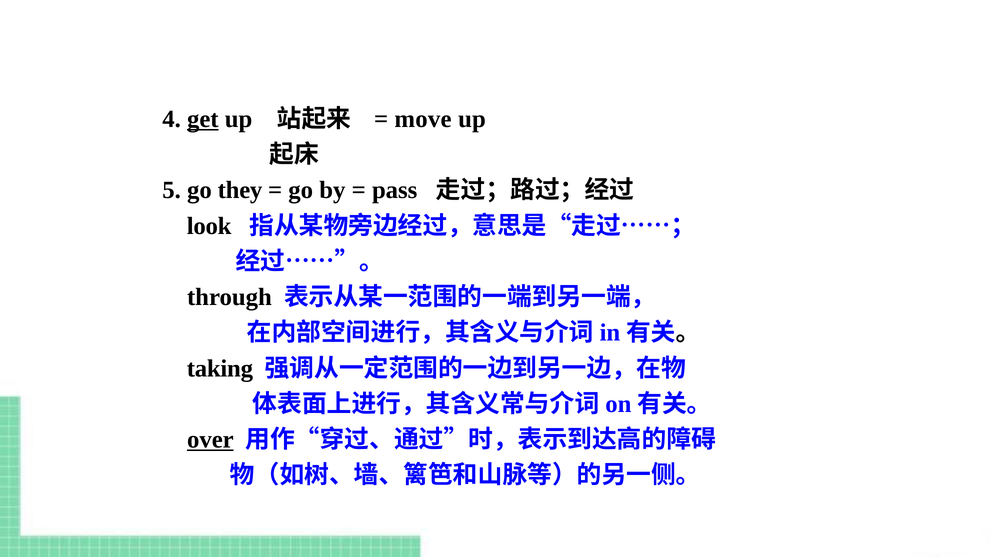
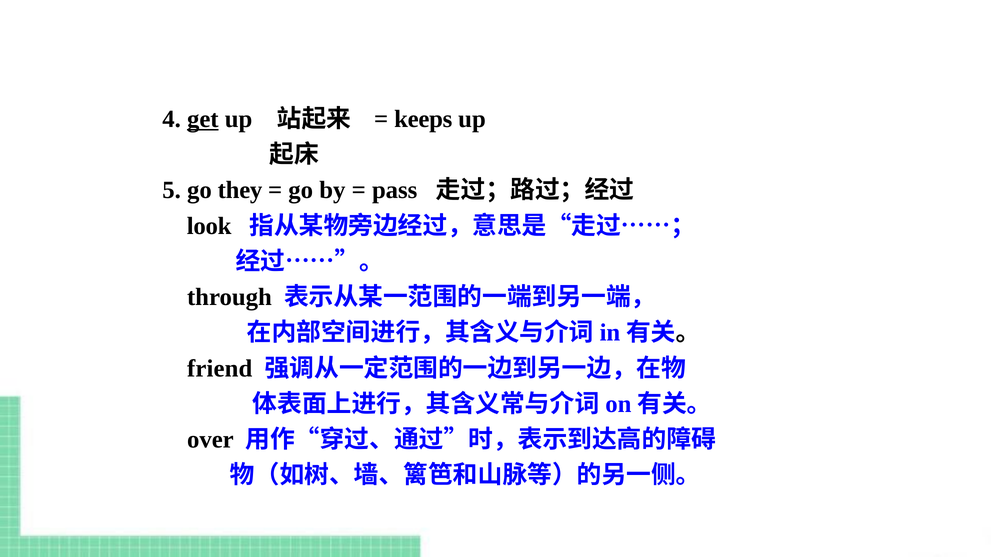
move: move -> keeps (423, 119)
taking: taking -> friend (220, 369)
over underline: present -> none (210, 440)
